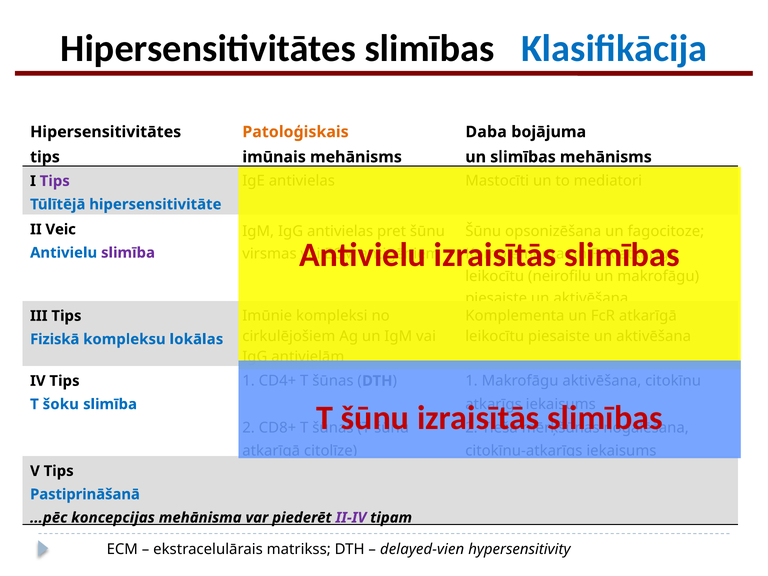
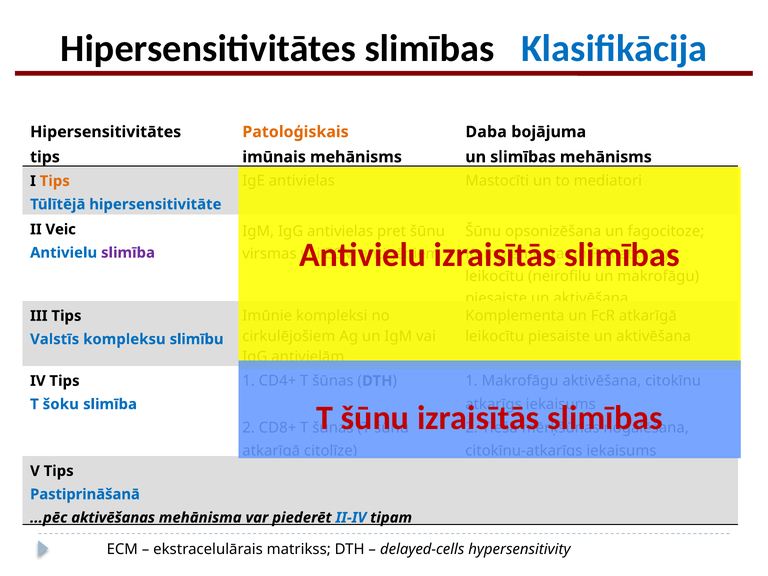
Tips colour: purple -> orange (55, 181)
Fiziskā: Fiziskā -> Valstīs (55, 339)
lokālas: lokālas -> slimību (197, 339)
koncepcijas: koncepcijas -> aktivēšanas (113, 518)
II-IV colour: purple -> blue (351, 518)
delayed-vien: delayed-vien -> delayed-cells (422, 550)
